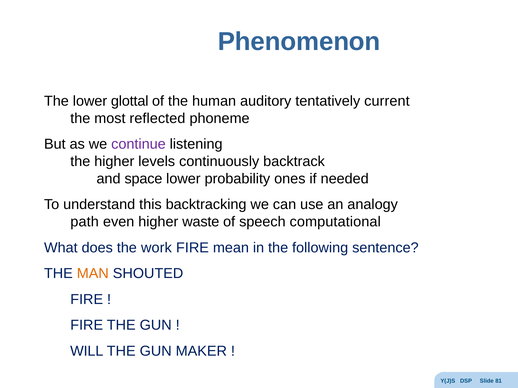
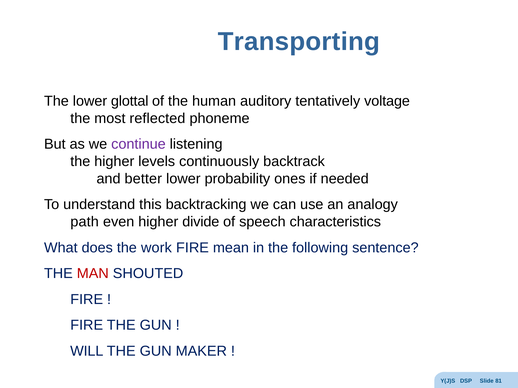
Phenomenon: Phenomenon -> Transporting (299, 42)
current: current -> voltage (387, 101)
space: space -> better (143, 179)
waste: waste -> divide (201, 222)
computational: computational -> characteristics (335, 222)
MAN colour: orange -> red (93, 274)
